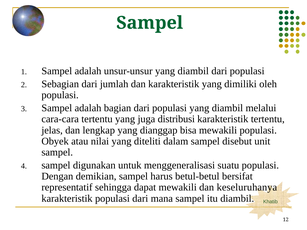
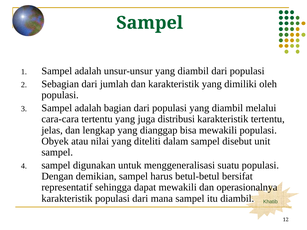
keseluruhanya: keseluruhanya -> operasionalnya (247, 188)
